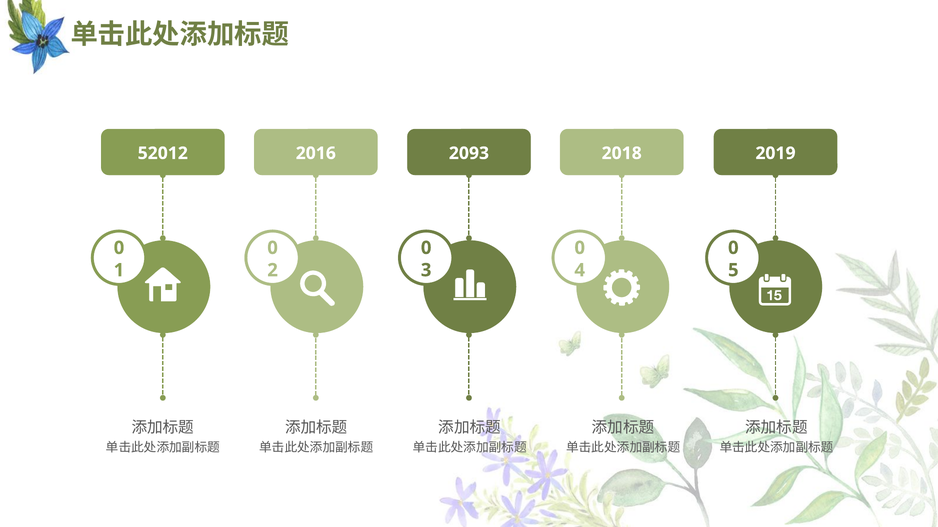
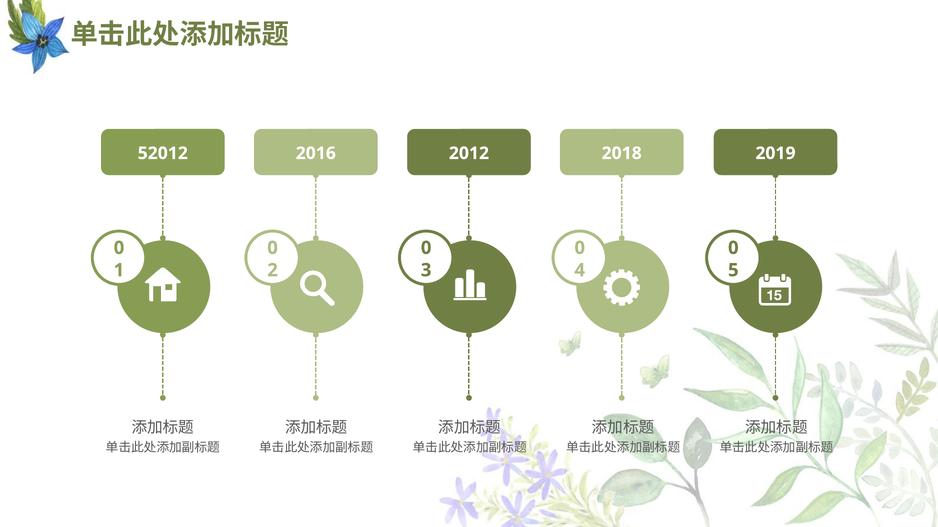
2093: 2093 -> 2012 (469, 153)
